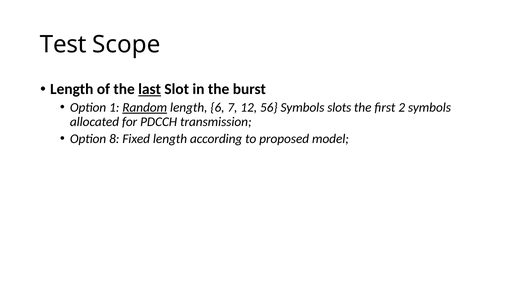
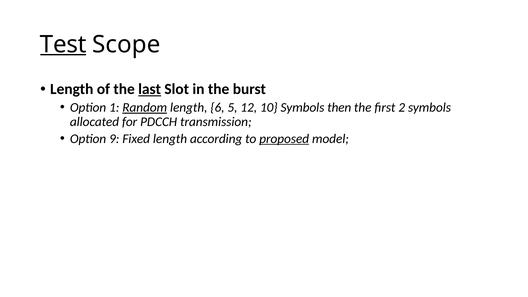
Test underline: none -> present (63, 44)
7: 7 -> 5 (232, 107)
56: 56 -> 10 (269, 107)
slots: slots -> then (339, 107)
8: 8 -> 9 (114, 139)
proposed underline: none -> present (284, 139)
